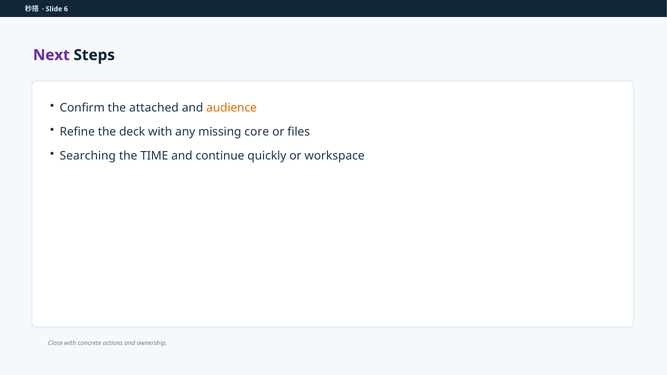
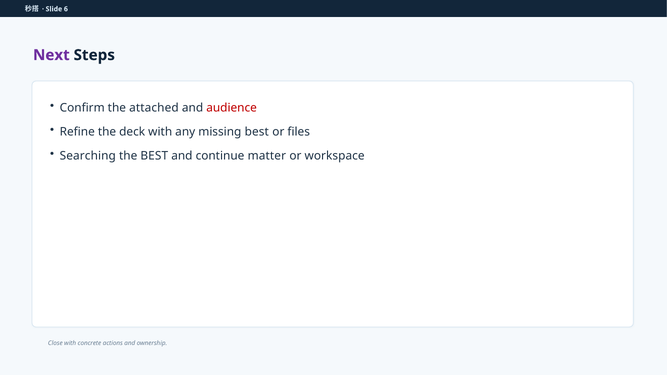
audience colour: orange -> red (232, 108)
missing core: core -> best (257, 132)
the TIME: TIME -> BEST (154, 156)
quickly: quickly -> matter (267, 156)
